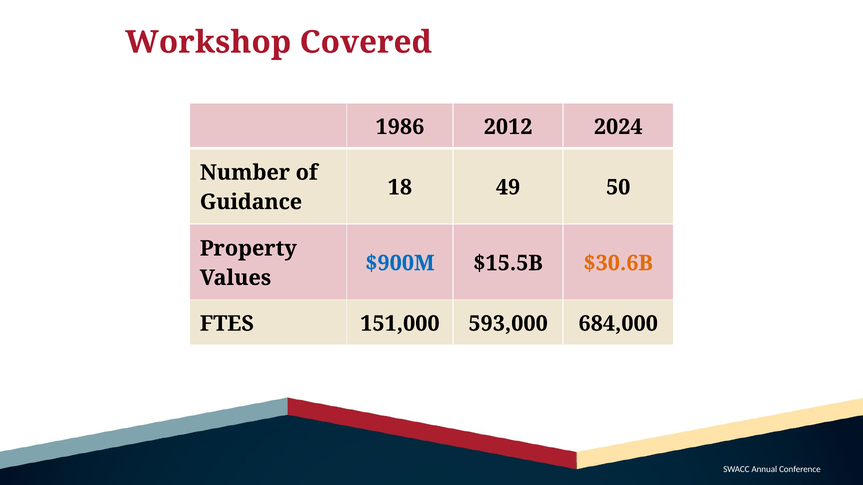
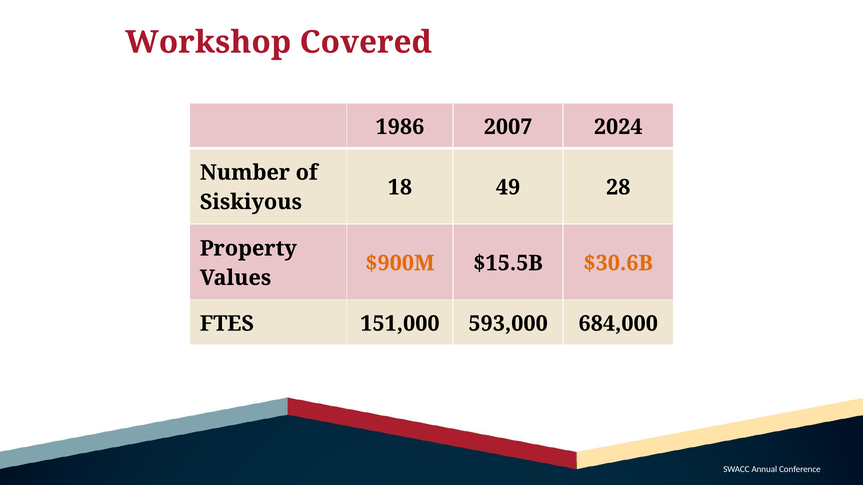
2012: 2012 -> 2007 (508, 127)
50: 50 -> 28 (618, 187)
Guidance: Guidance -> Siskiyous (251, 202)
$900M colour: blue -> orange (400, 263)
